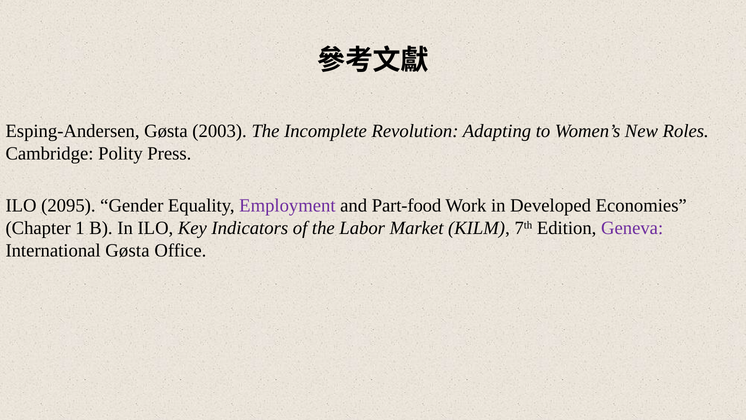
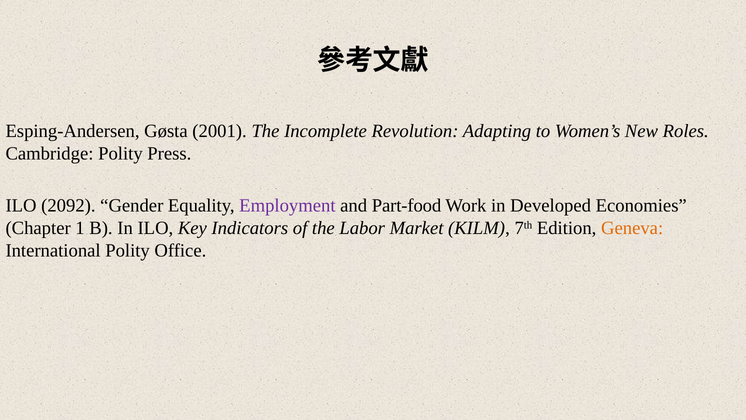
2003: 2003 -> 2001 (220, 131)
2095: 2095 -> 2092 (68, 205)
Geneva colour: purple -> orange (632, 228)
International Gøsta: Gøsta -> Polity (128, 250)
